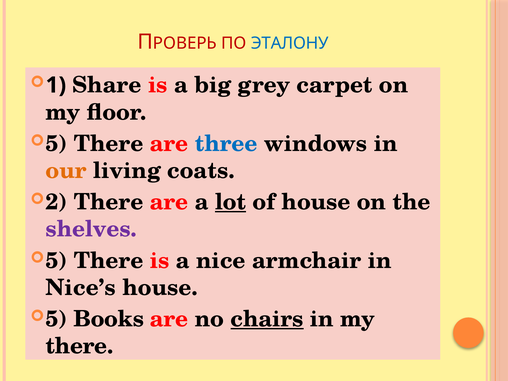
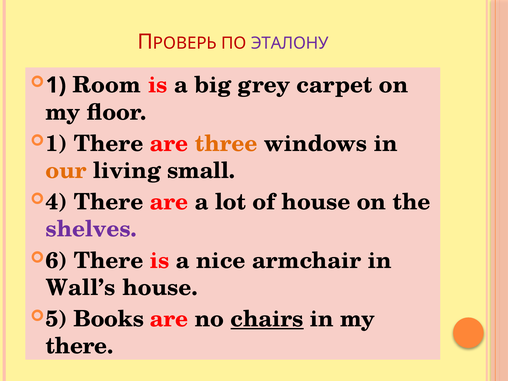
ЭТАЛОНУ colour: blue -> purple (290, 43)
Share: Share -> Room (107, 85)
5: 5 -> 1 (57, 144)
three colour: blue -> orange (226, 144)
coats: coats -> small (201, 171)
2: 2 -> 4 (57, 202)
lot underline: present -> none (231, 202)
5: 5 -> 6 (57, 261)
Nice’s: Nice’s -> Wall’s (81, 288)
